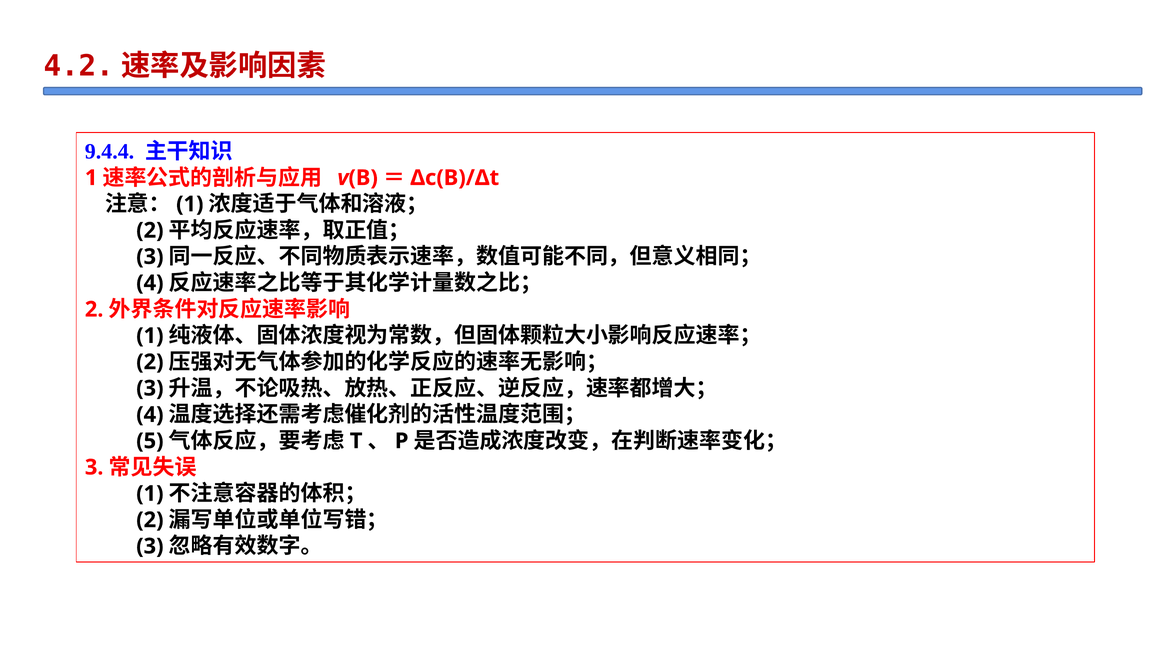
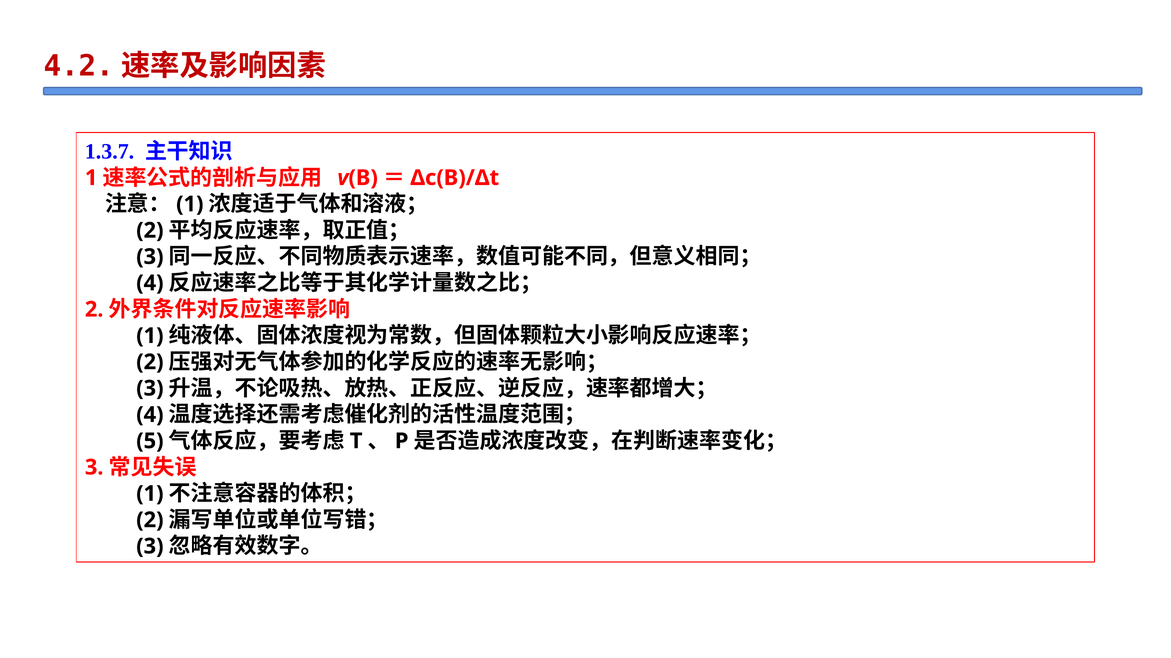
9.4.4: 9.4.4 -> 1.3.7 (110, 152)
